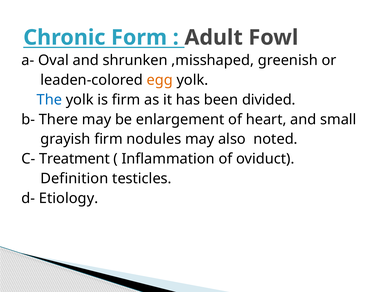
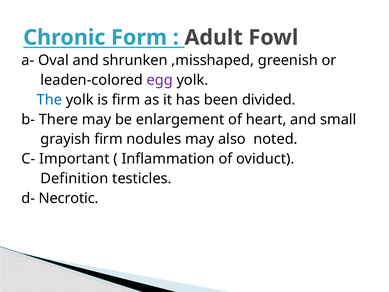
egg colour: orange -> purple (160, 80)
Treatment: Treatment -> Important (74, 159)
Etiology: Etiology -> Necrotic (69, 198)
